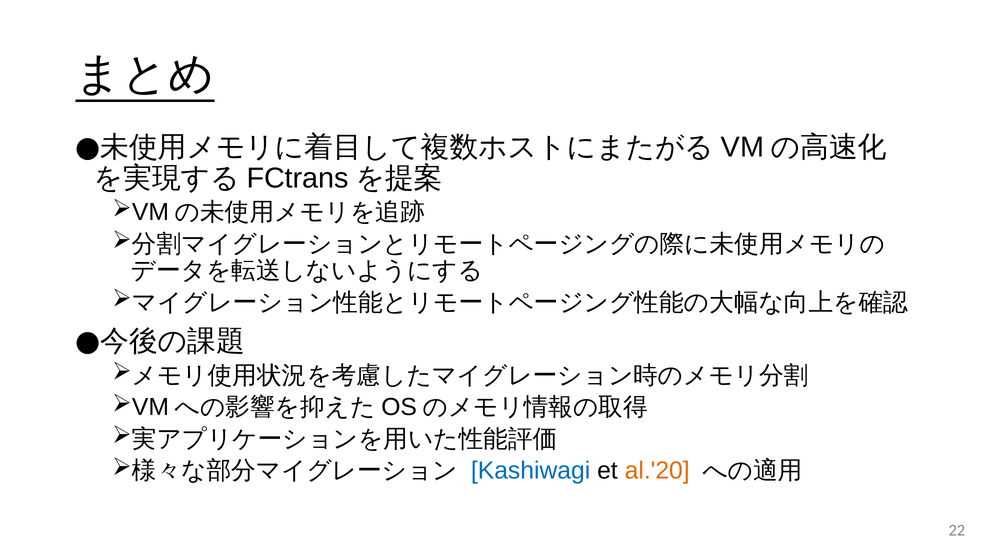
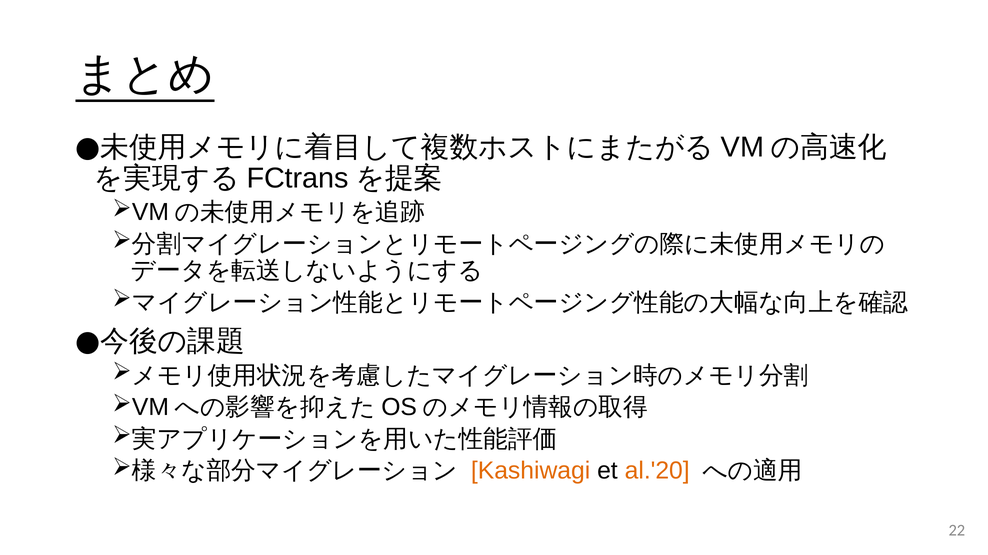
Kashiwagi colour: blue -> orange (531, 471)
